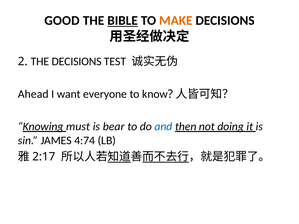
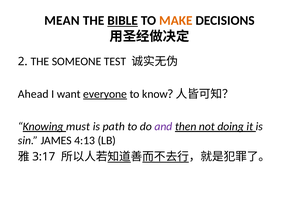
GOOD: GOOD -> MEAN (62, 21)
THE DECISIONS: DECISIONS -> SOMEONE (77, 62)
everyone underline: none -> present (105, 94)
bear: bear -> path (114, 127)
and colour: blue -> purple (163, 127)
4:74: 4:74 -> 4:13 (85, 141)
2:17: 2:17 -> 3:17 (44, 157)
